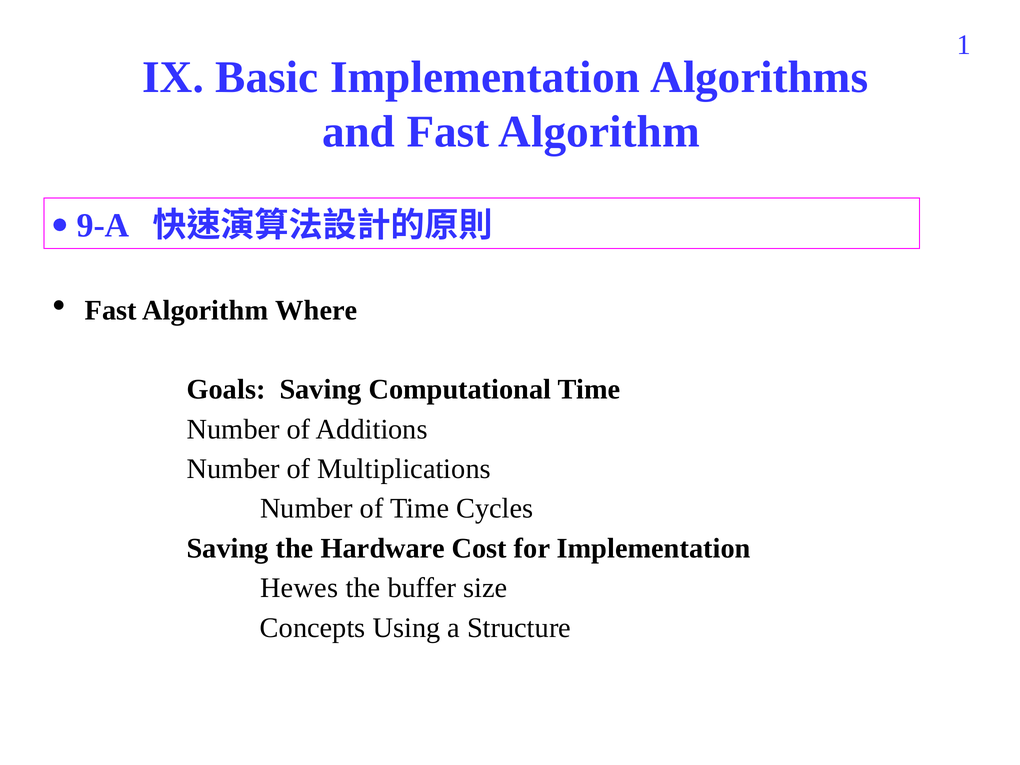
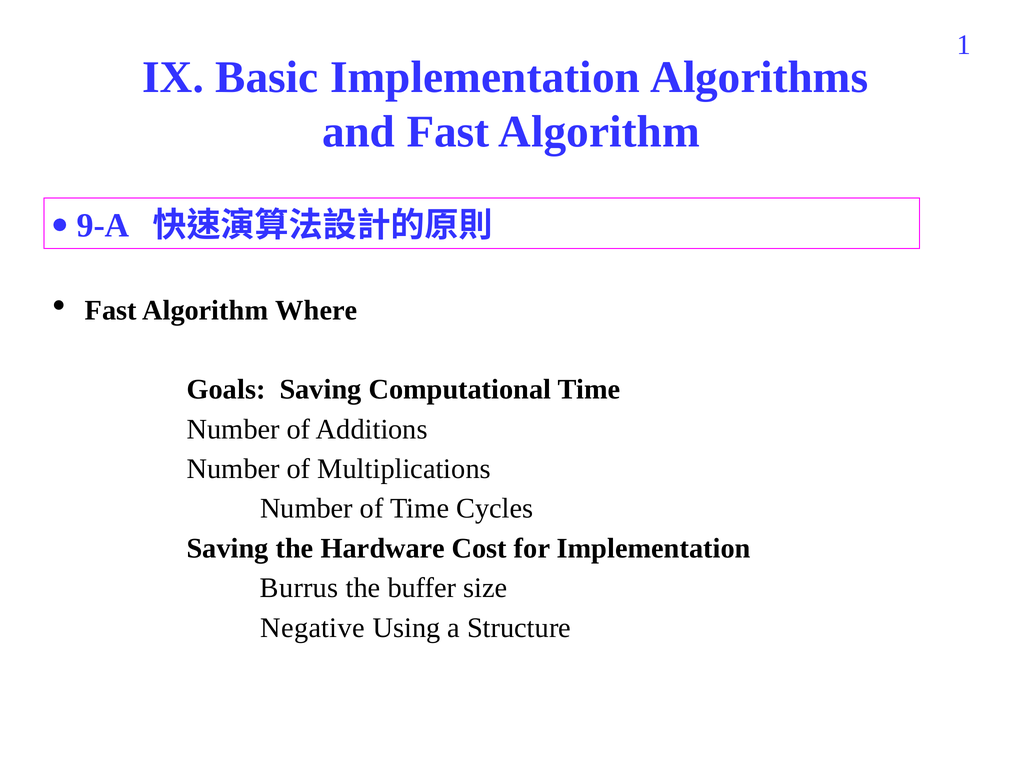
Hewes: Hewes -> Burrus (299, 588)
Concepts: Concepts -> Negative (313, 628)
